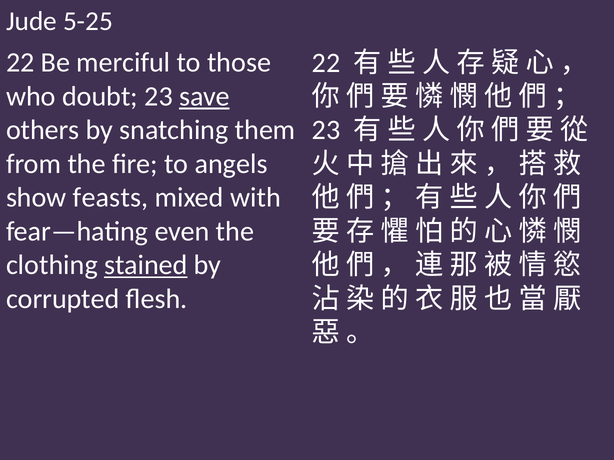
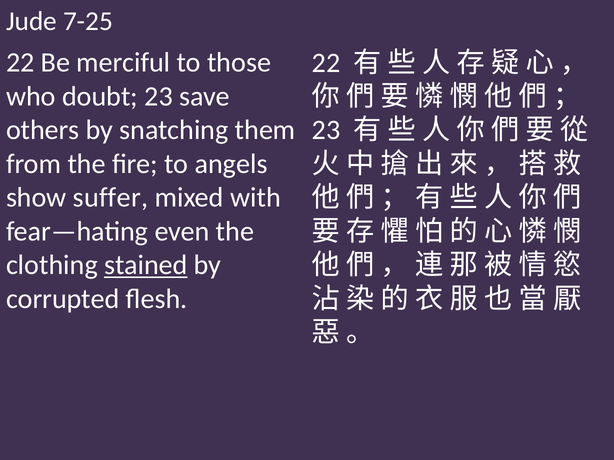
5-25: 5-25 -> 7-25 (88, 21)
save underline: present -> none (205, 97)
feasts: feasts -> suffer (110, 198)
